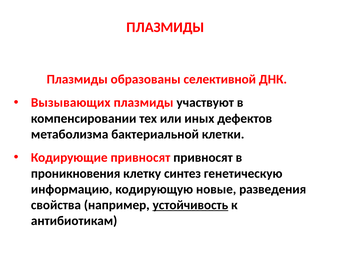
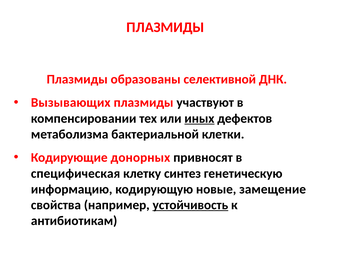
иных underline: none -> present (199, 119)
Кодирующие привносят: привносят -> донорных (140, 158)
проникновения: проникновения -> специфическая (76, 174)
разведения: разведения -> замещение (273, 189)
